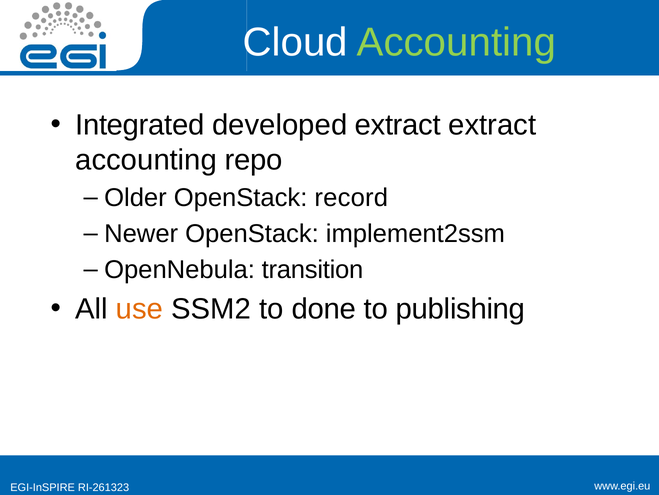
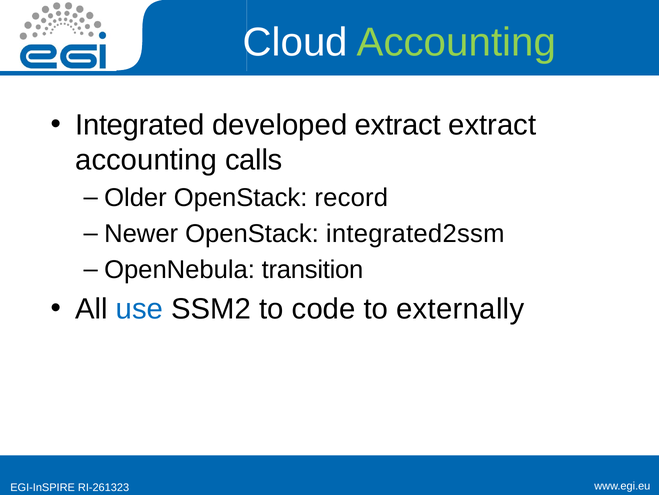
repo: repo -> calls (254, 160)
implement2ssm: implement2ssm -> integrated2ssm (415, 234)
use colour: orange -> blue (140, 309)
done: done -> code (324, 309)
publishing: publishing -> externally (460, 309)
